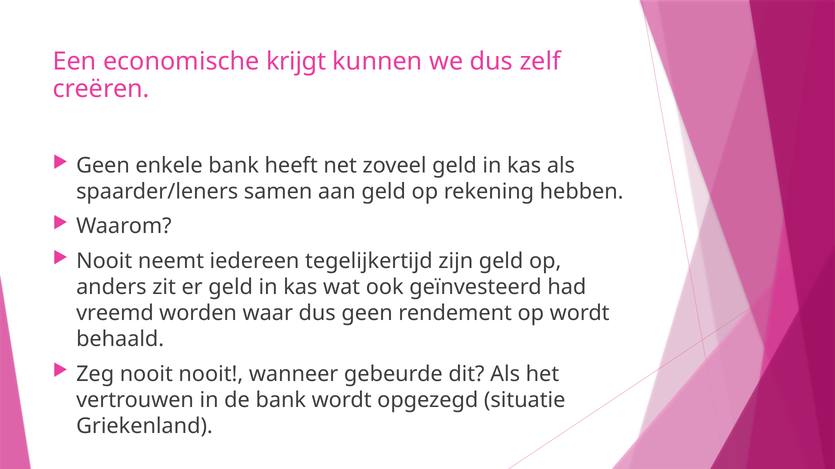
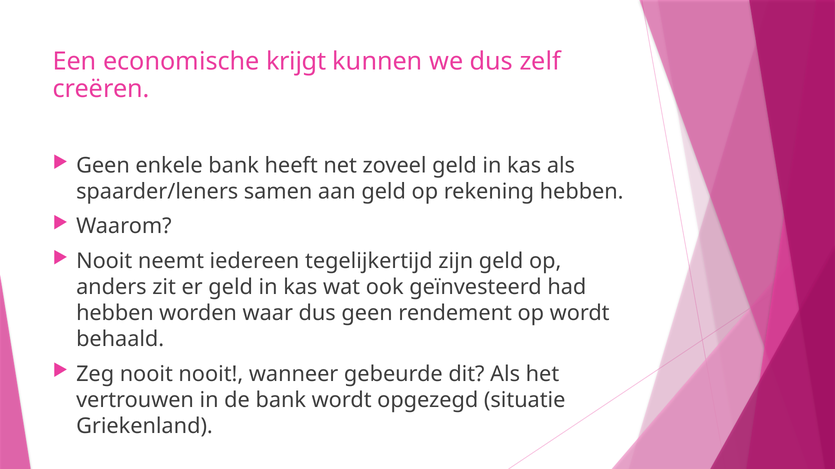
vreemd: vreemd -> hebben (115, 314)
